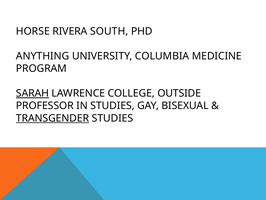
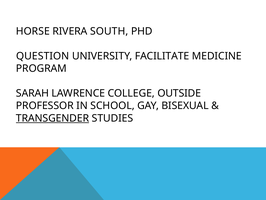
ANYTHING: ANYTHING -> QUESTION (43, 56)
COLUMBIA: COLUMBIA -> FACILITATE (162, 56)
SARAH underline: present -> none (32, 93)
IN STUDIES: STUDIES -> SCHOOL (112, 105)
